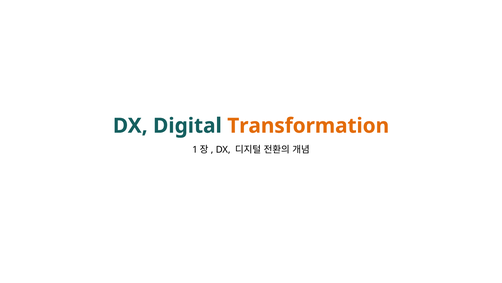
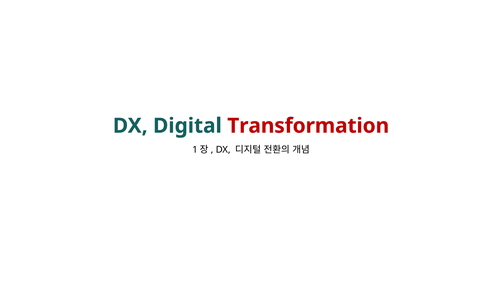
Transformation colour: orange -> red (308, 126)
